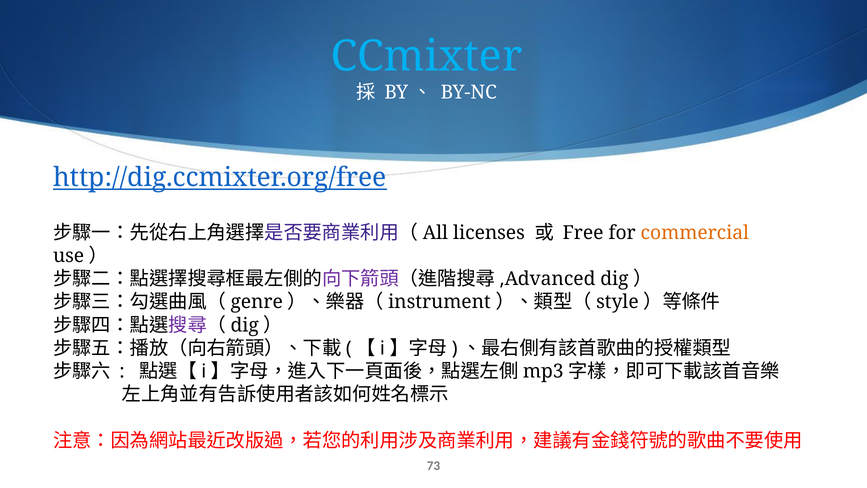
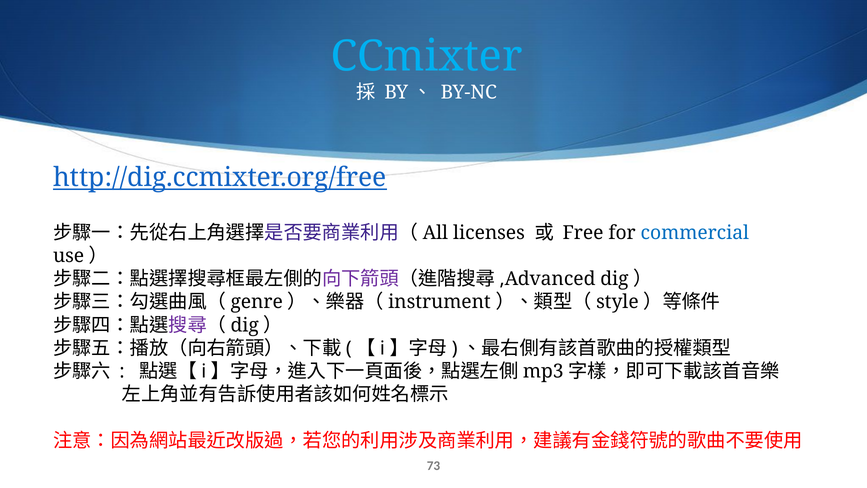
commercial colour: orange -> blue (695, 233)
